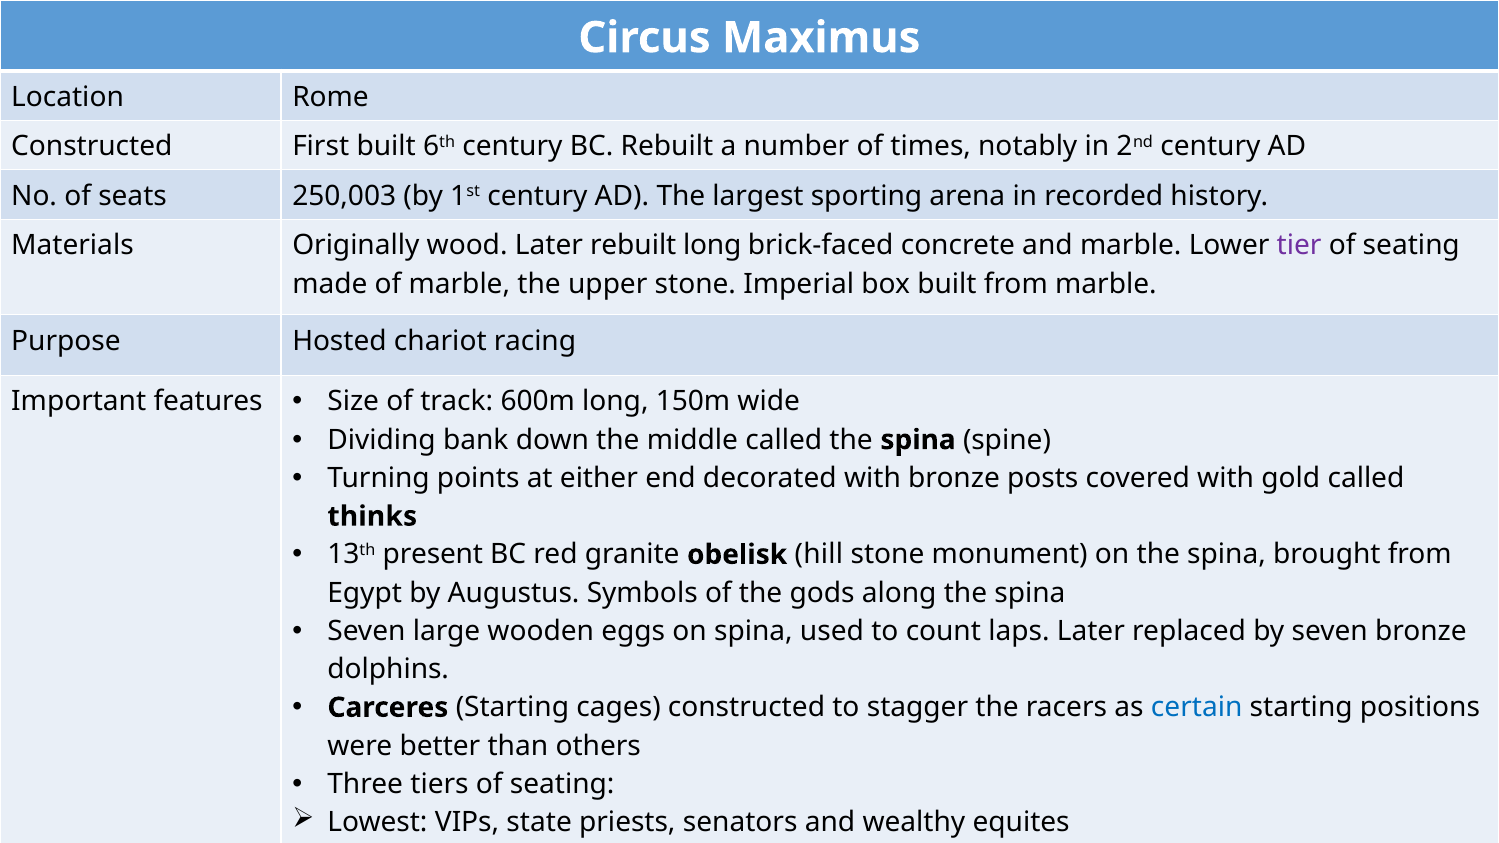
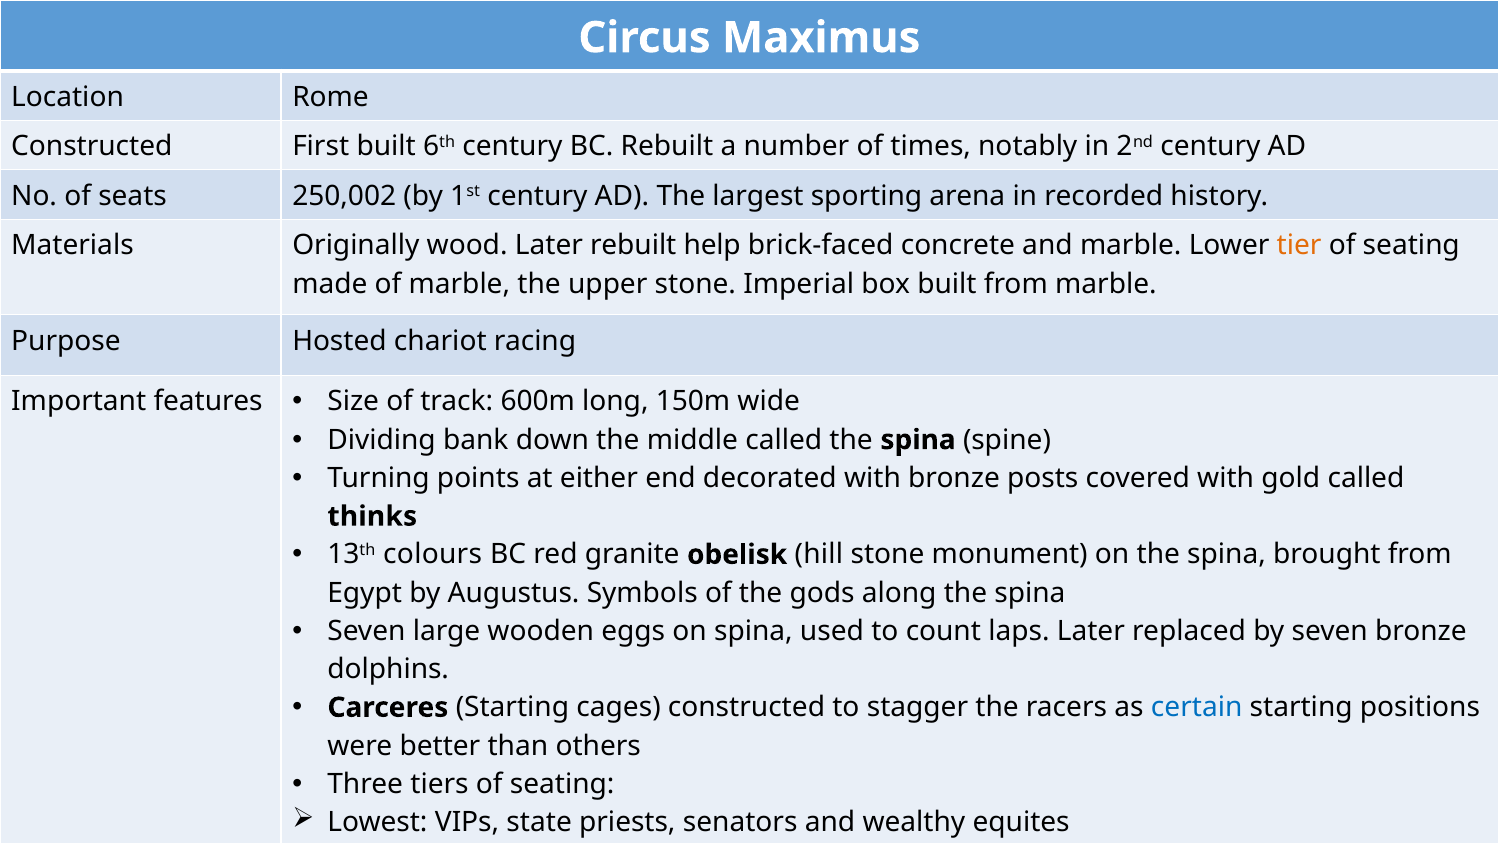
250,003: 250,003 -> 250,002 (344, 196)
rebuilt long: long -> help (712, 246)
tier colour: purple -> orange (1299, 246)
present: present -> colours (433, 555)
